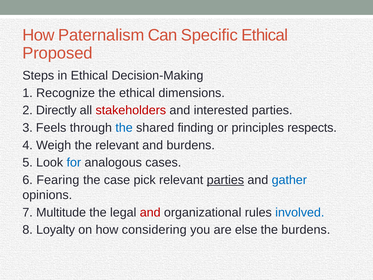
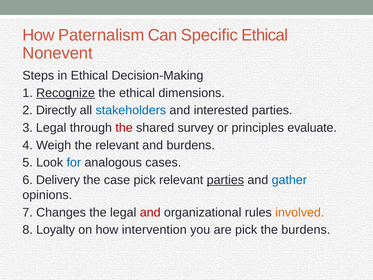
Proposed: Proposed -> Nonevent (58, 53)
Recognize underline: none -> present (66, 93)
stakeholders colour: red -> blue (131, 110)
3 Feels: Feels -> Legal (51, 128)
the colour: blue -> red (124, 128)
finding: finding -> survey (196, 128)
respects: respects -> evaluate (312, 128)
Fearing: Fearing -> Delivery (58, 180)
Multitude: Multitude -> Changes (61, 212)
involved colour: blue -> orange (300, 212)
considering: considering -> intervention (154, 230)
are else: else -> pick (246, 230)
